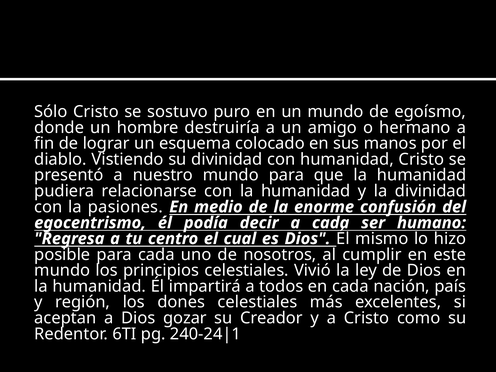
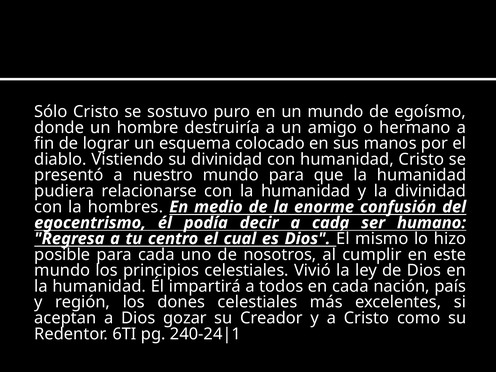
pasiones: pasiones -> hombres (125, 207)
